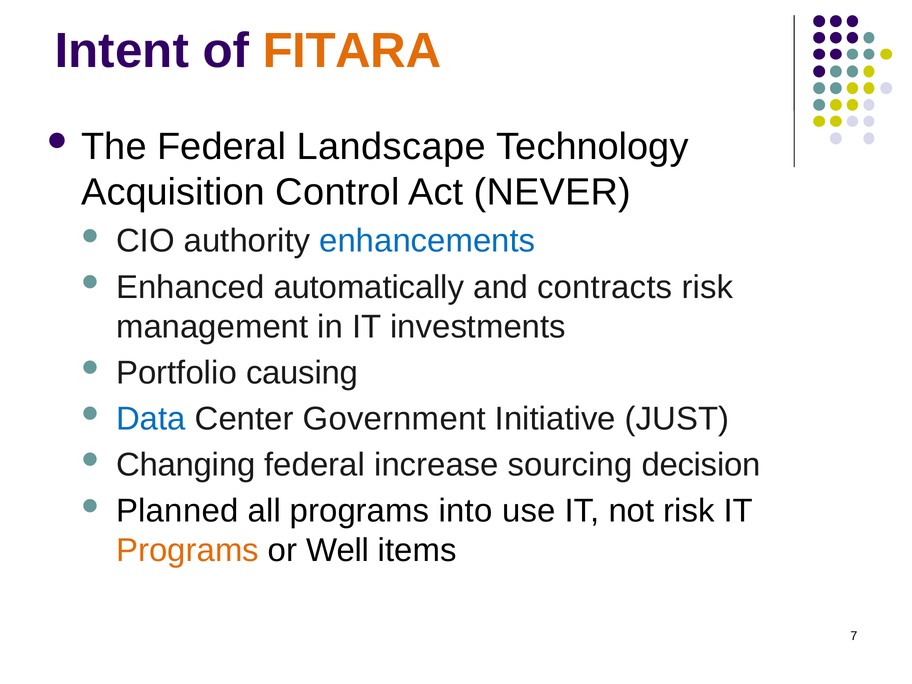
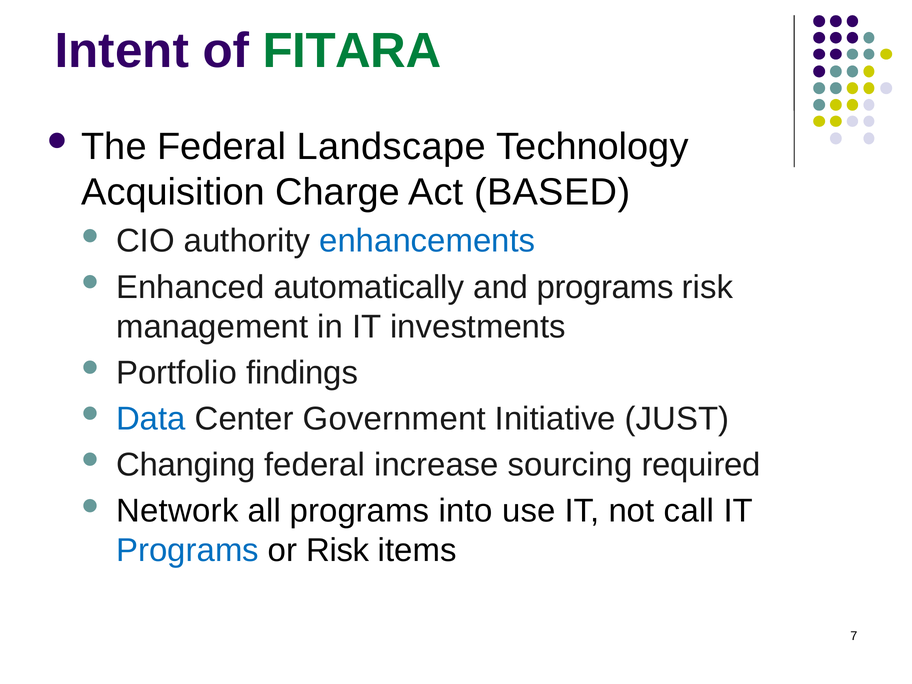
FITARA colour: orange -> green (352, 51)
Control: Control -> Charge (338, 192)
NEVER: NEVER -> BASED (552, 192)
and contracts: contracts -> programs (605, 287)
causing: causing -> findings (302, 373)
decision: decision -> required (701, 465)
Planned: Planned -> Network (177, 511)
not risk: risk -> call (689, 511)
Programs colour: orange -> blue (188, 550)
or Well: Well -> Risk (338, 550)
